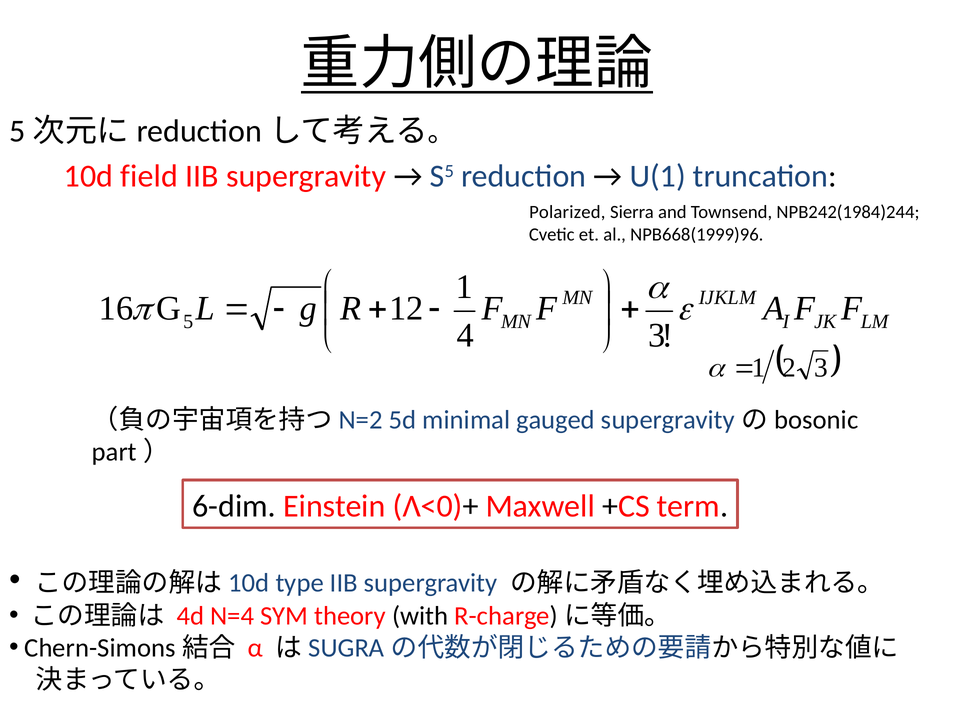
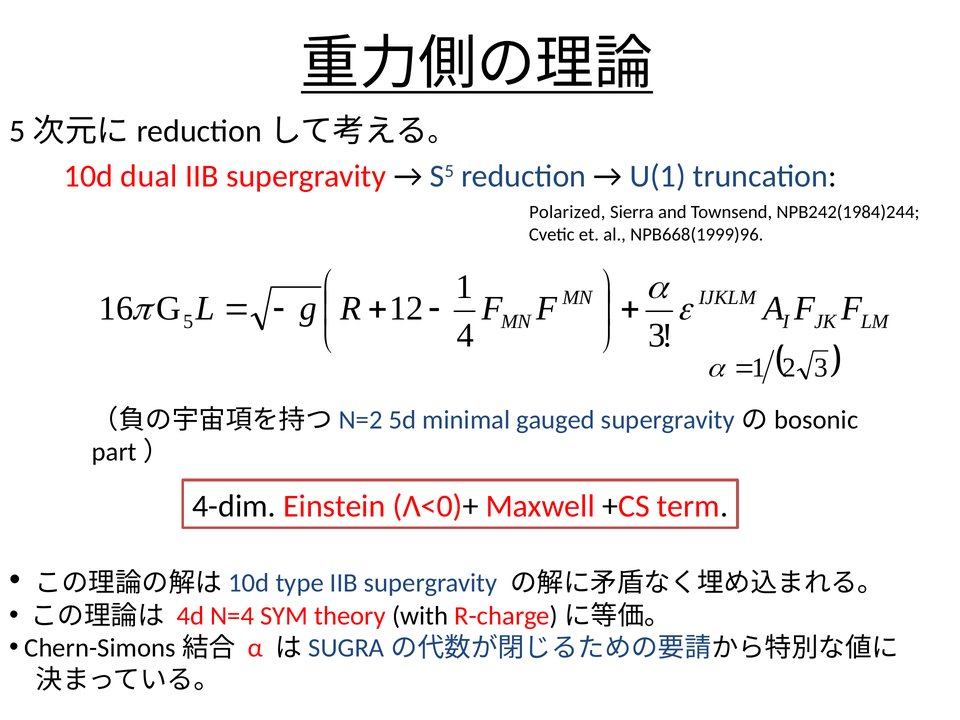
field: field -> dual (149, 176)
6-dim: 6-dim -> 4-dim (234, 506)
